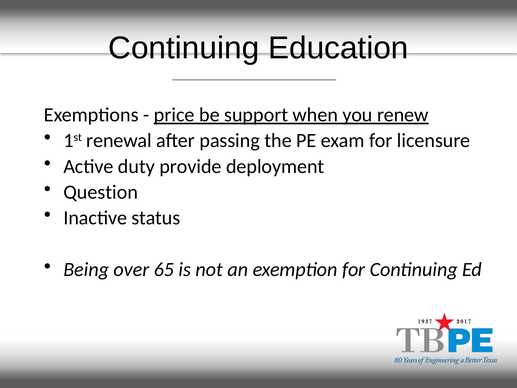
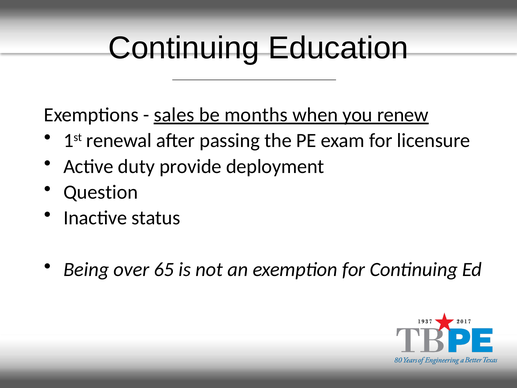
price: price -> sales (174, 115)
support: support -> months (256, 115)
